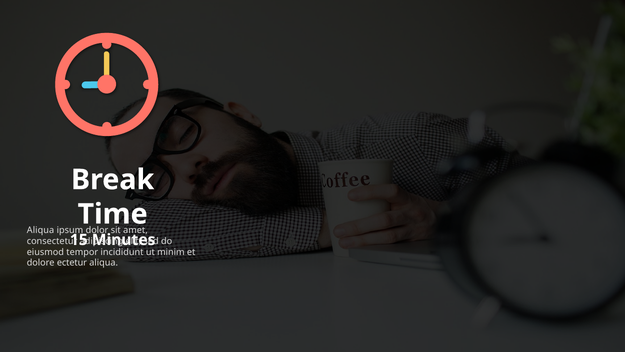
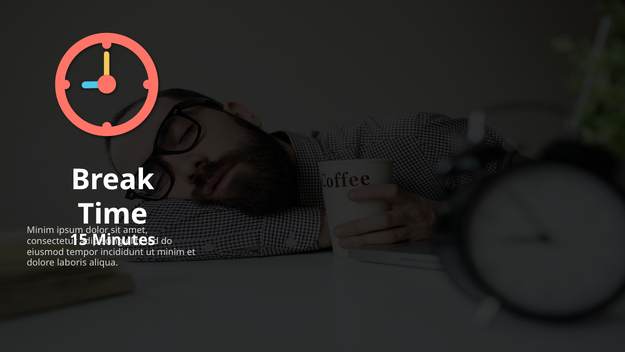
Aliqua: Aliqua -> Minim (41, 230)
ectetur: ectetur -> laboris (72, 263)
